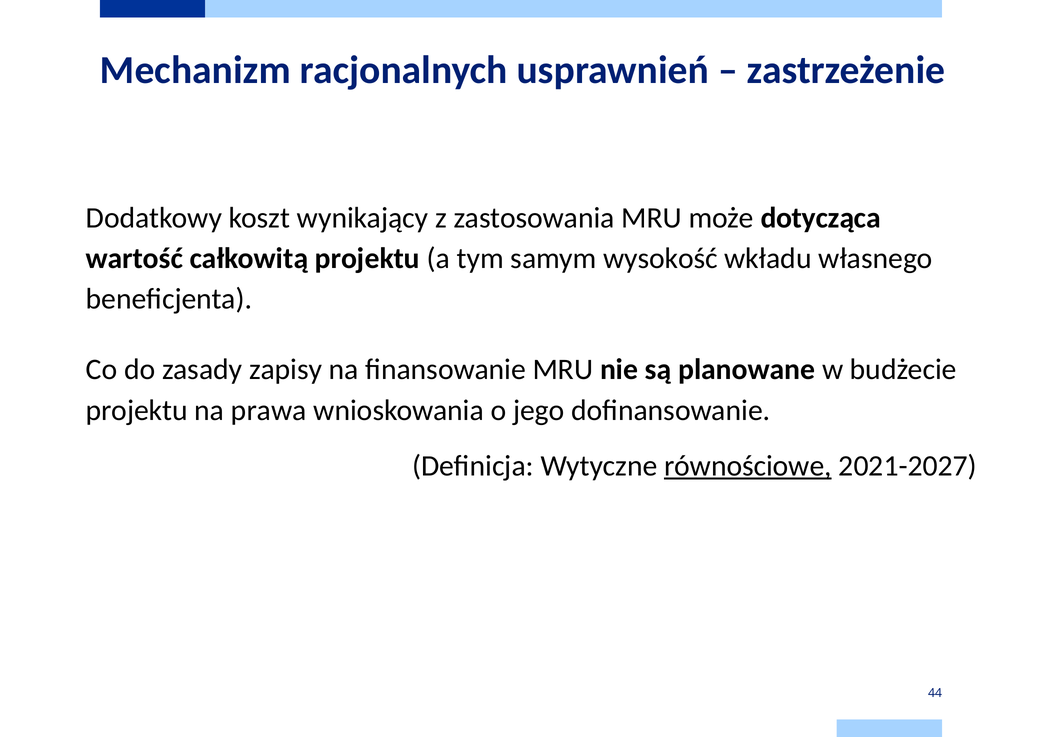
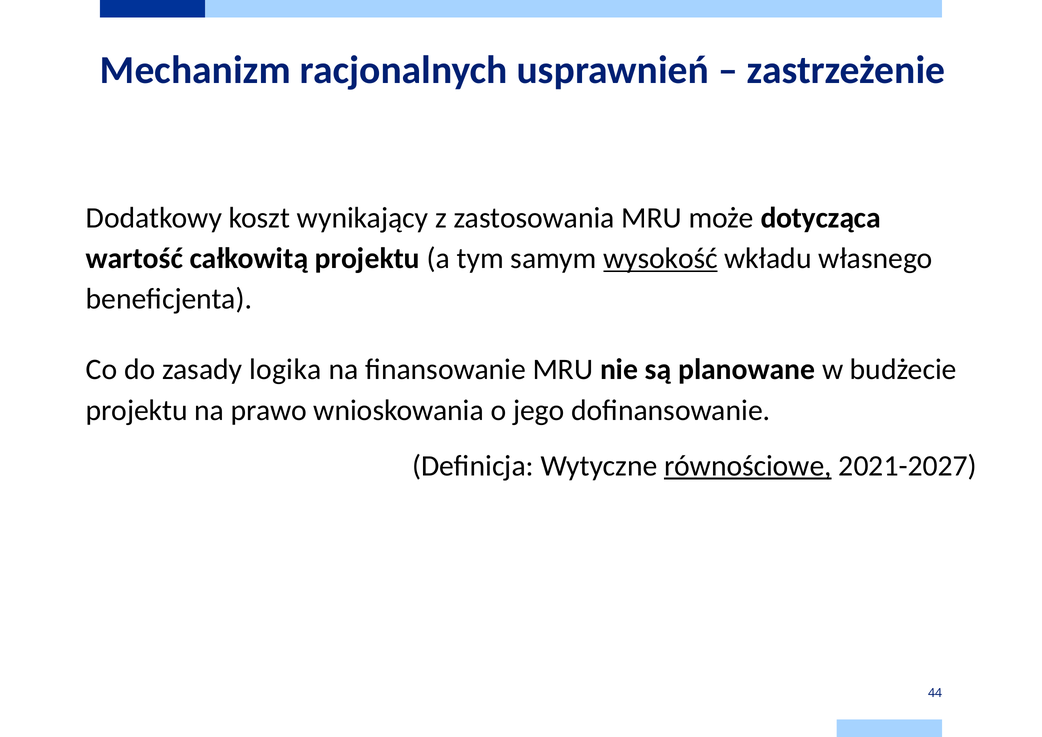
wysokość underline: none -> present (660, 258)
zapisy: zapisy -> logika (285, 369)
prawa: prawa -> prawo (269, 410)
